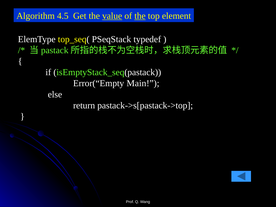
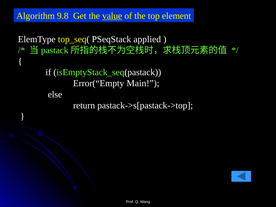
4.5: 4.5 -> 9.8 (63, 16)
the underline: present -> none (140, 16)
typedef: typedef -> applied (147, 39)
